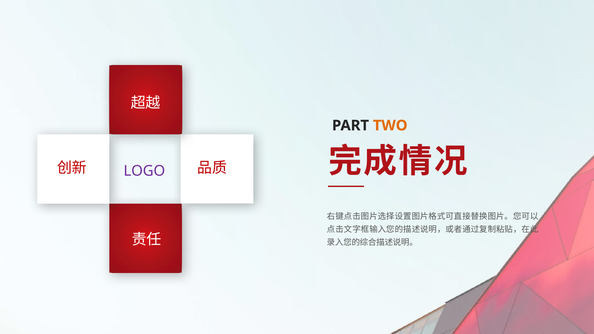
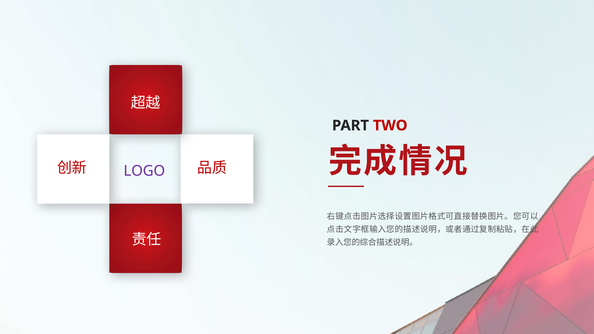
TWO colour: orange -> red (390, 126)
